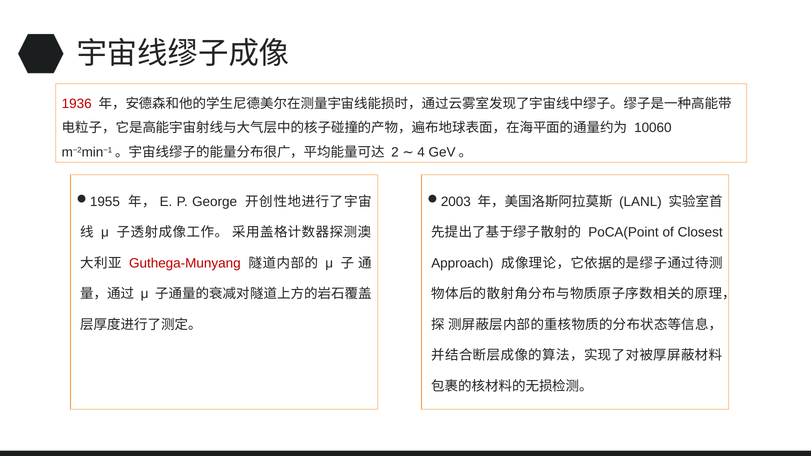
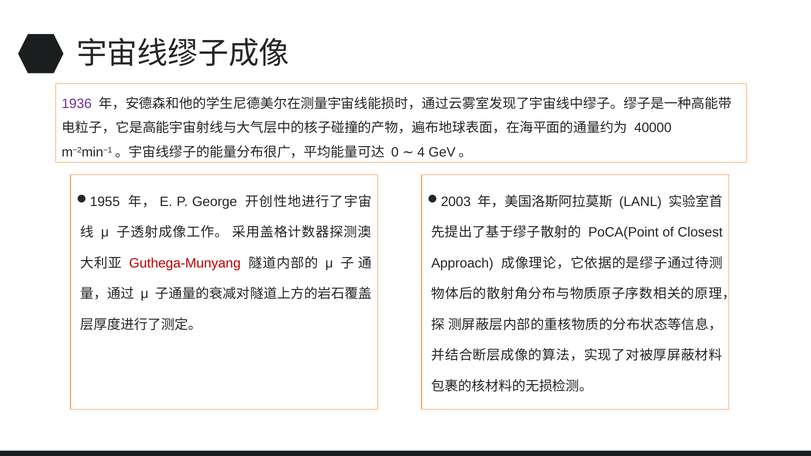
1936 colour: red -> purple (77, 104)
10060: 10060 -> 40000 (653, 128)
2: 2 -> 0 (395, 152)
